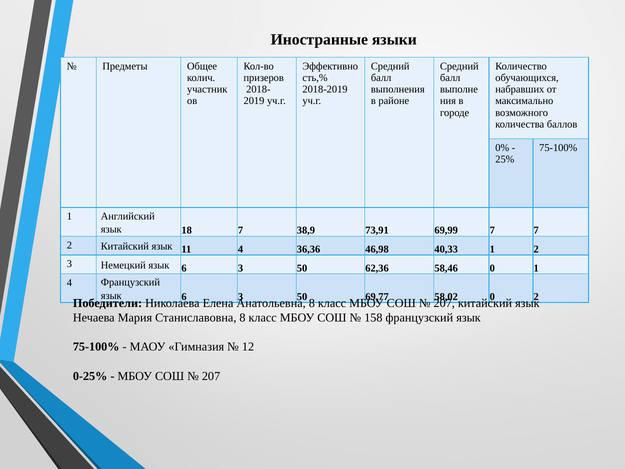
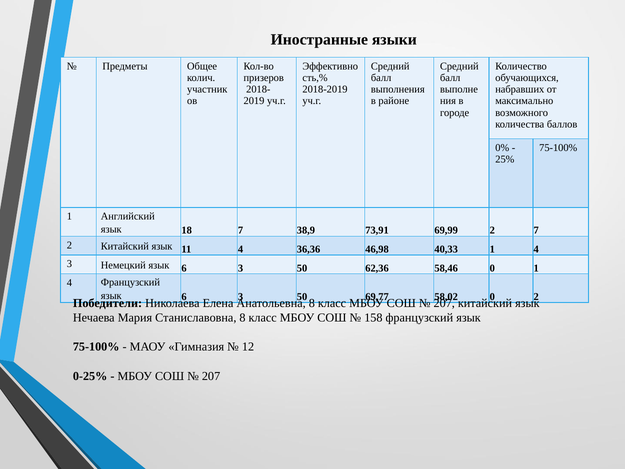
69,99 7: 7 -> 2 (492, 230)
40,33 1 2: 2 -> 4 (536, 249)
